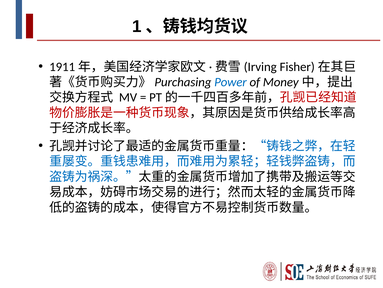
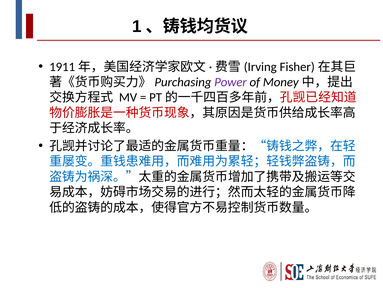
Power colour: blue -> purple (231, 82)
